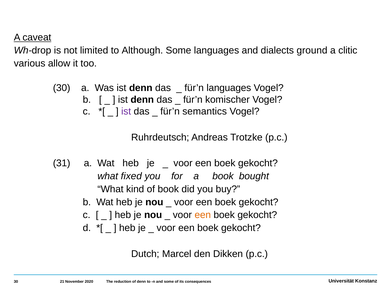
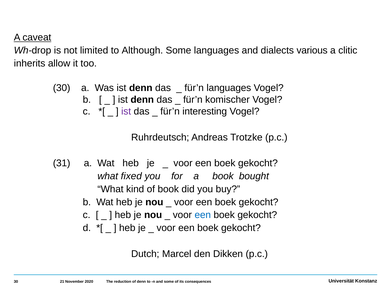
ground: ground -> various (312, 50)
various: various -> inherits (30, 63)
semantics: semantics -> interesting (205, 111)
een colour: orange -> blue (203, 214)
